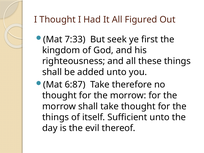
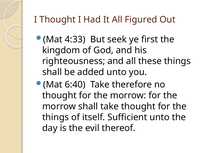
7:33: 7:33 -> 4:33 (75, 39)
6:87: 6:87 -> 6:40 (75, 85)
